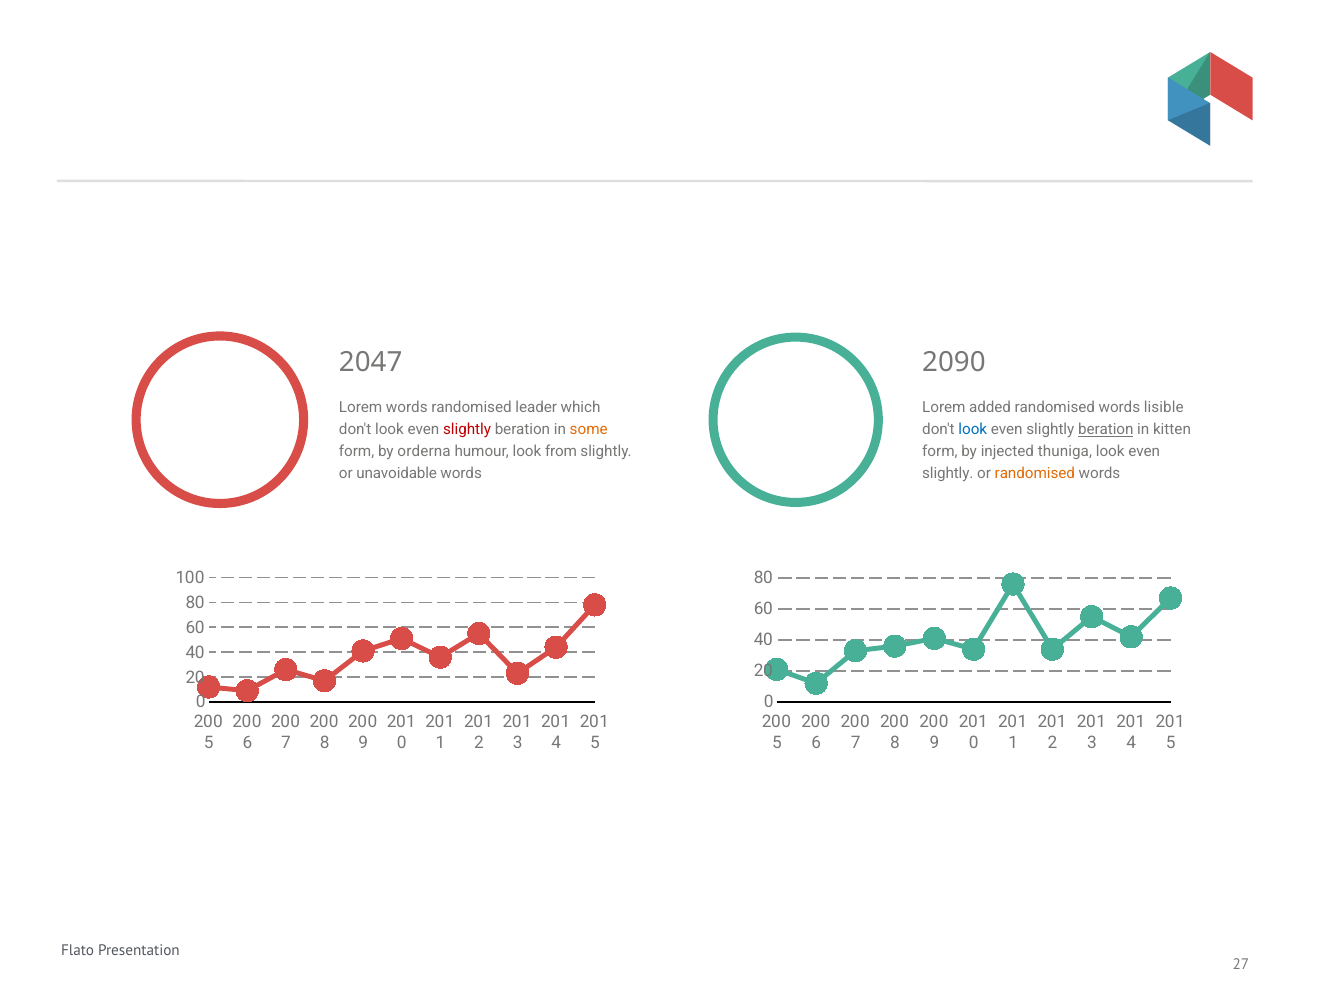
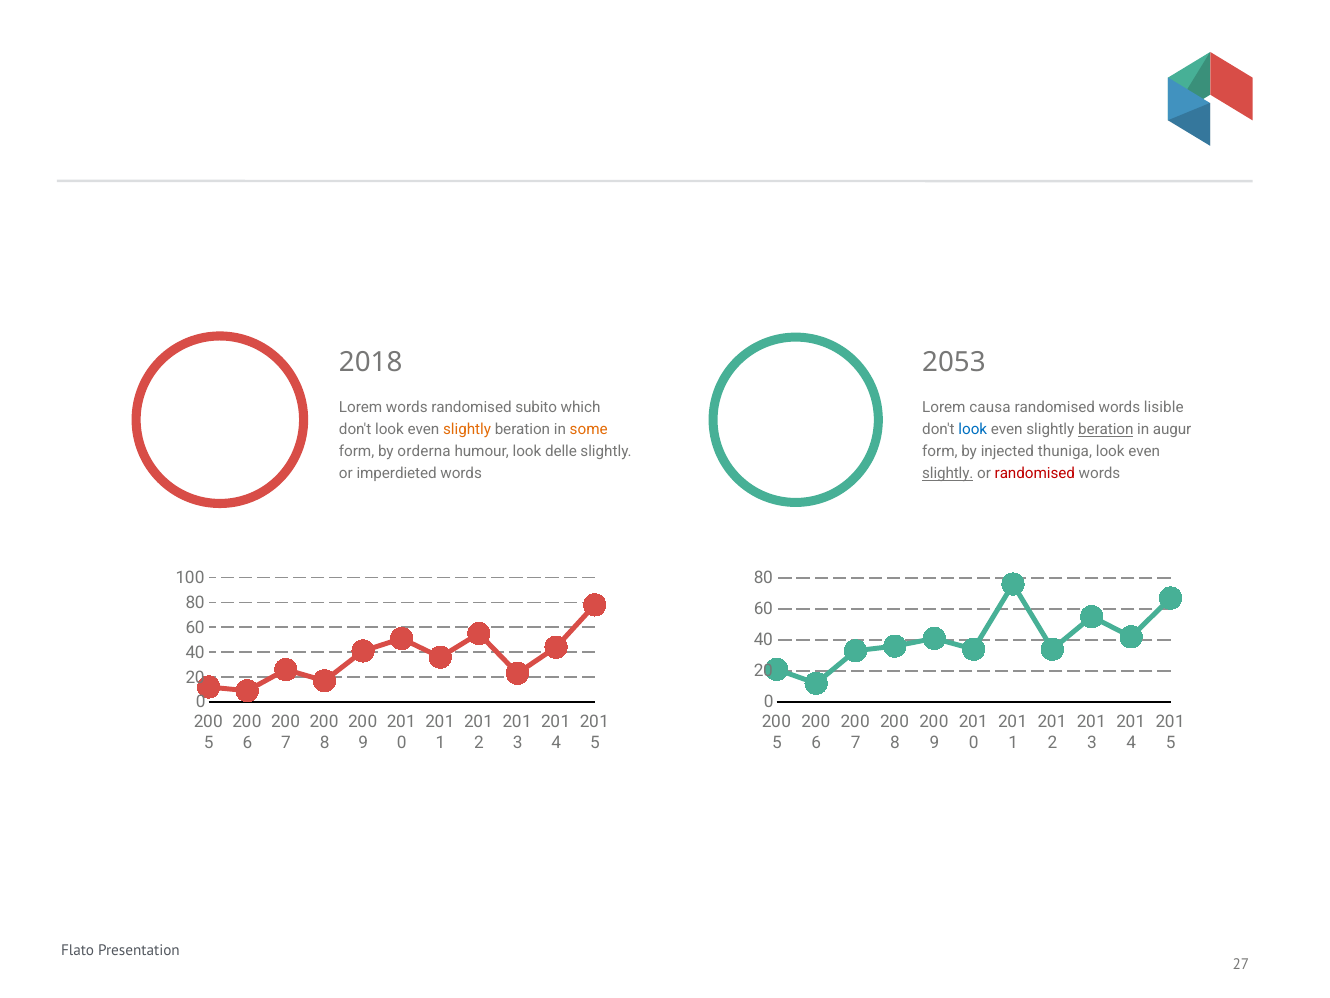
2047: 2047 -> 2018 (371, 362)
2090: 2090 -> 2053 (954, 362)
leader: leader -> subito (536, 408)
added: added -> causa (990, 408)
slightly colour: red -> orange (467, 430)
kitten: kitten -> augur (1172, 430)
from: from -> delle (561, 451)
unavoidable: unavoidable -> imperdieted (397, 473)
slightly underline: none -> present (948, 473)
randomised colour: orange -> red (1035, 473)
